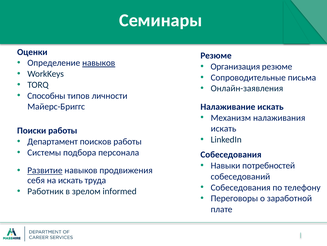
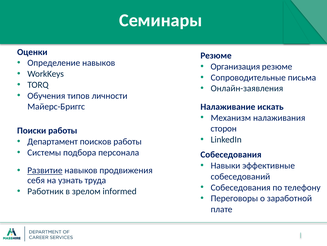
навыков underline: present -> none (99, 63)
Способны: Способны -> Обучения (46, 95)
искать: искать -> сторон (224, 128)
потребностей: потребностей -> эффективные (269, 165)
на искать: искать -> узнать (70, 180)
